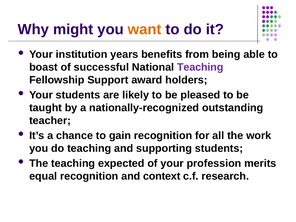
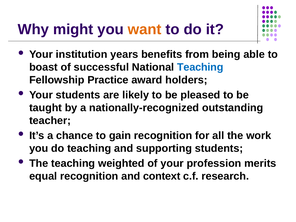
Teaching colour: purple -> blue (200, 67)
Support: Support -> Practice (108, 80)
expected: expected -> weighted (121, 163)
